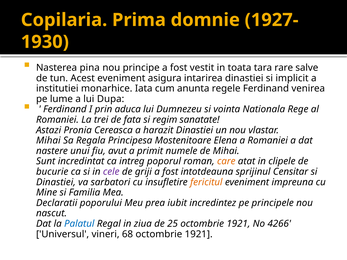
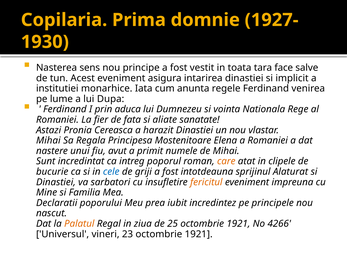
pina: pina -> sens (90, 68)
rare: rare -> face (284, 68)
trei: trei -> fier (101, 120)
regim: regim -> aliate (165, 120)
cele colour: purple -> blue (111, 172)
Censitar: Censitar -> Alaturat (291, 172)
Palatul colour: blue -> orange (79, 224)
68: 68 -> 23 (128, 234)
